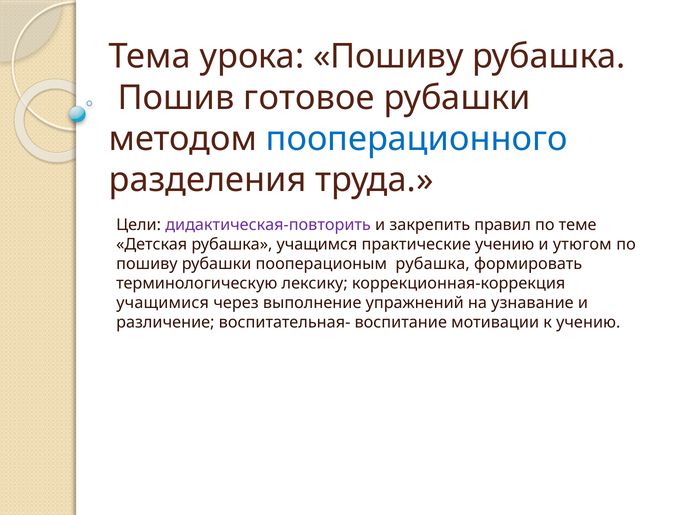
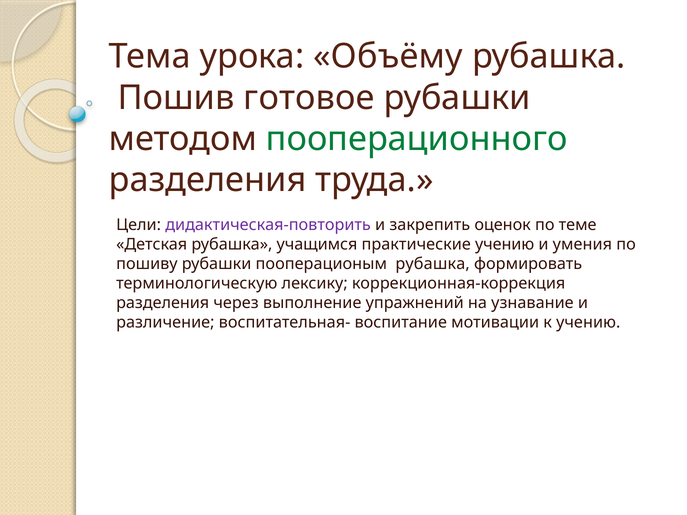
урока Пошиву: Пошиву -> Объёму (388, 57)
пооперационного colour: blue -> green (417, 139)
правил: правил -> оценок (503, 225)
утюгом: утюгом -> умения (582, 245)
учащимися: учащимися -> разделения (163, 303)
